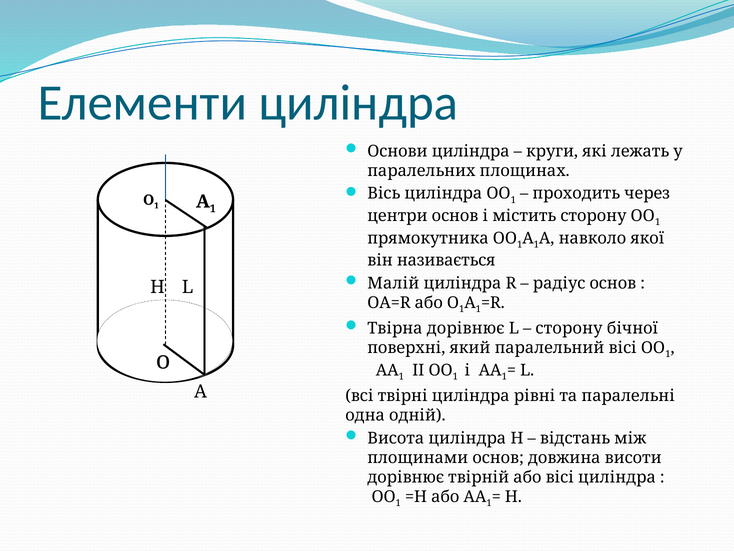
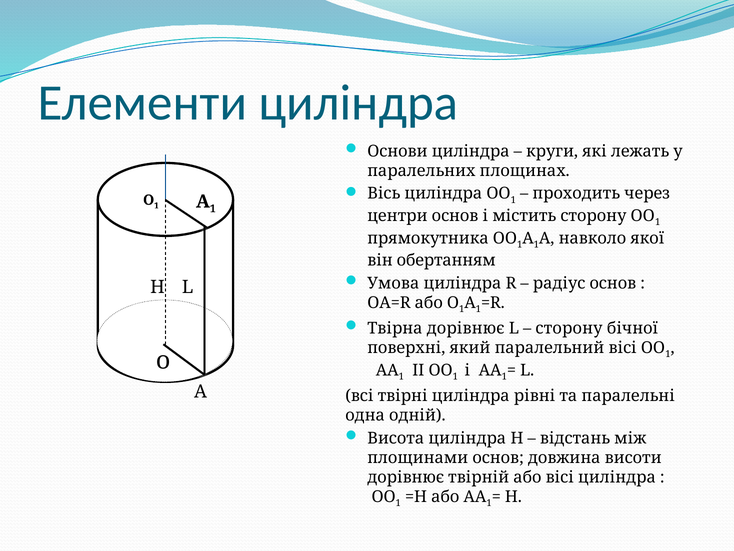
називається: називається -> обертанням (446, 260)
Малій: Малій -> Умова (393, 283)
